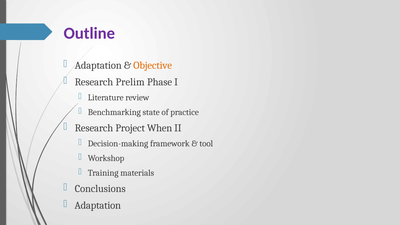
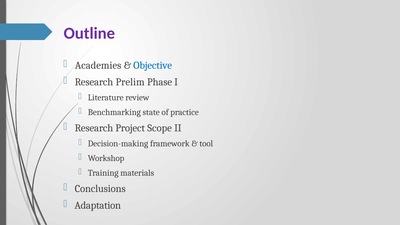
Adaptation: Adaptation -> Academies (98, 65)
Objective colour: orange -> blue (153, 65)
When: When -> Scope (160, 128)
